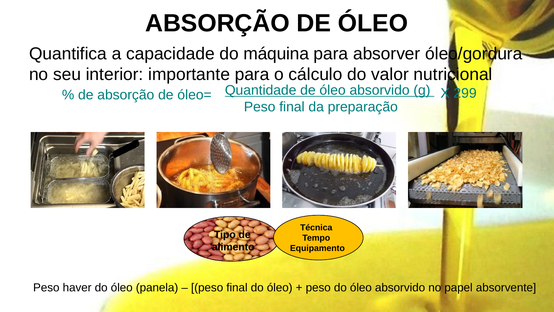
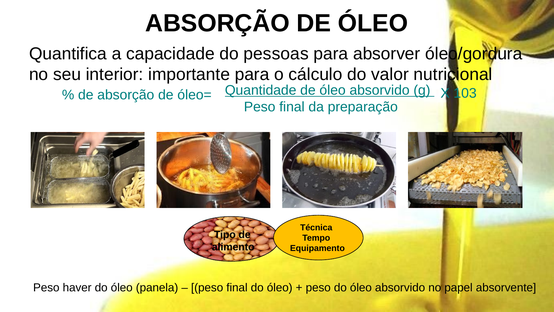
máquina: máquina -> pessoas (276, 54)
299: 299 -> 103 (465, 93)
